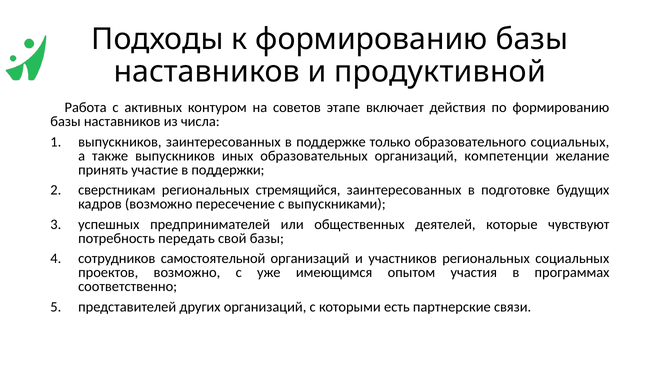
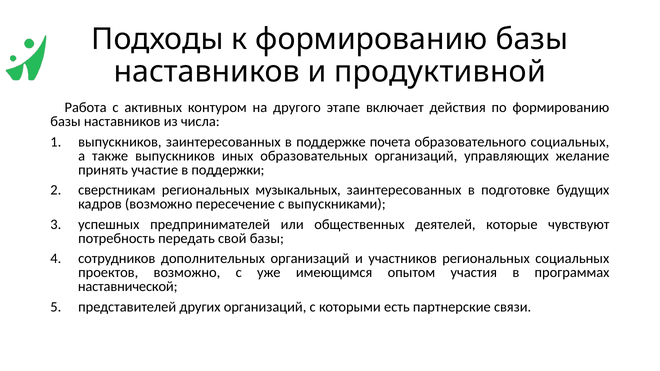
советов: советов -> другого (297, 108)
только: только -> почета (390, 142)
компетенции: компетенции -> управляющих (507, 156)
стремящийся: стремящийся -> музыкальных (298, 190)
самостоятельной: самостоятельной -> дополнительных (213, 259)
соответственно: соответственно -> наставнической (128, 287)
